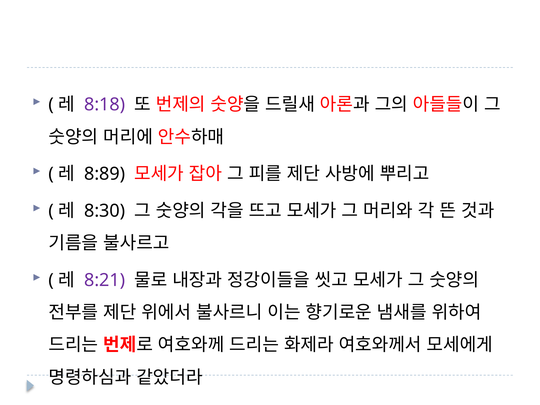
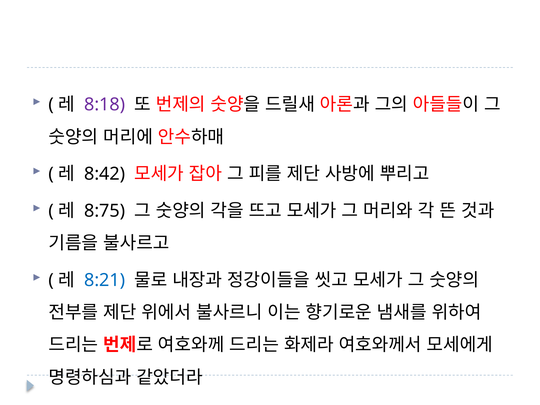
8:89: 8:89 -> 8:42 (105, 174)
8:30: 8:30 -> 8:75 (105, 211)
8:21 colour: purple -> blue (105, 280)
